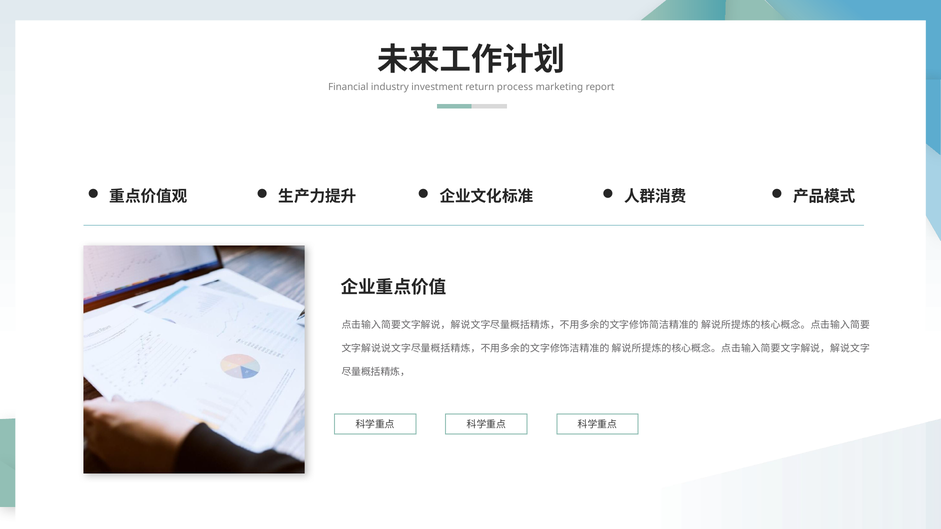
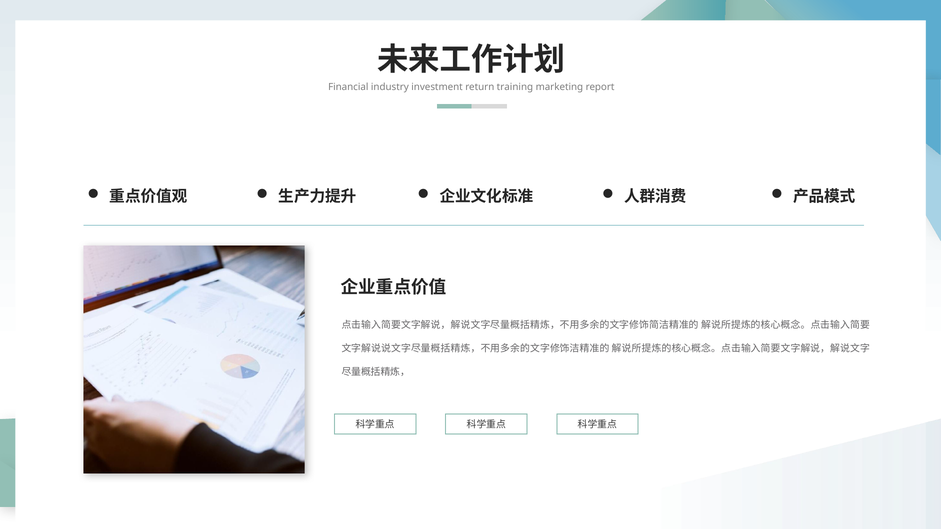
process: process -> training (515, 87)
